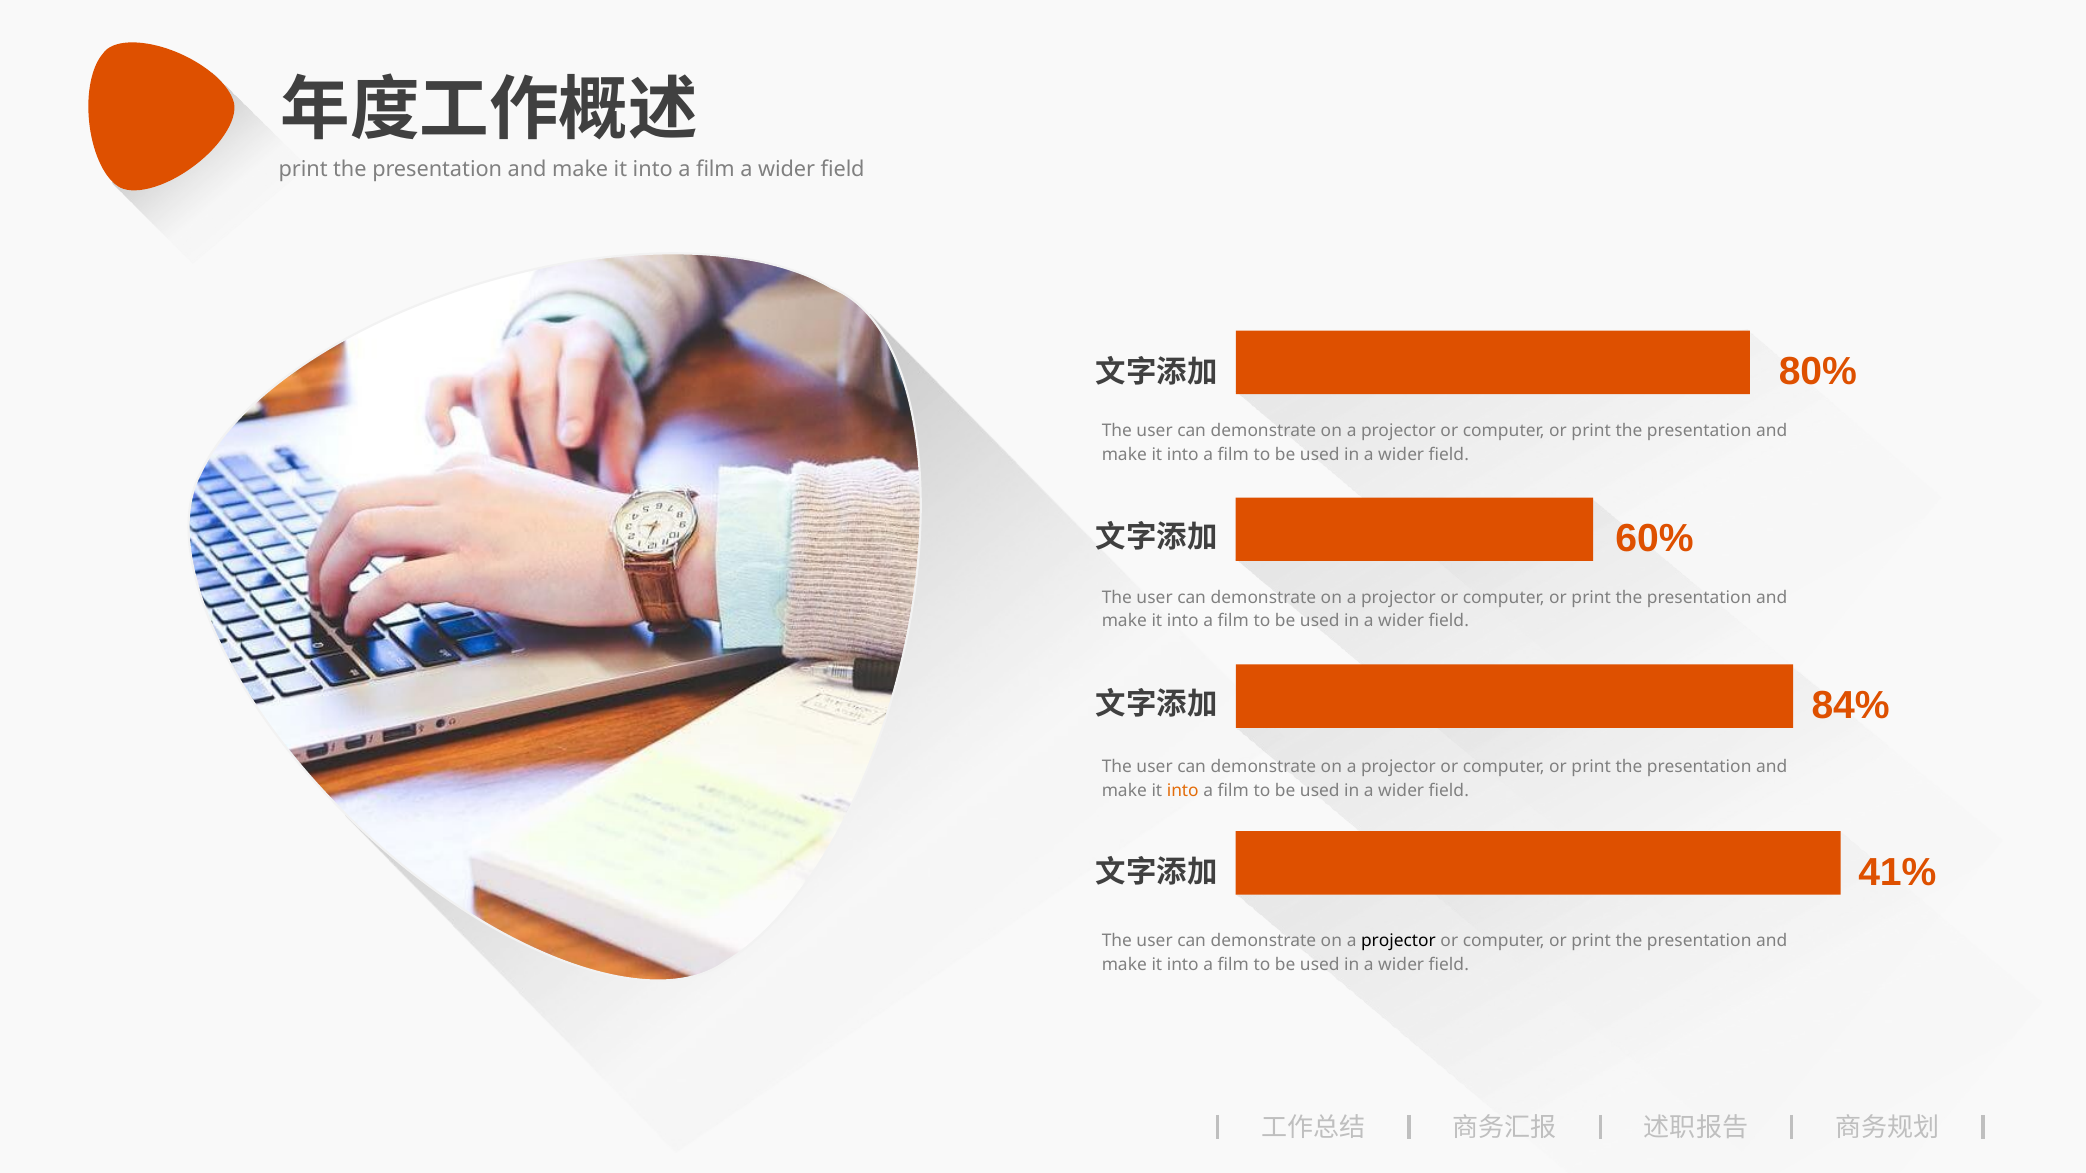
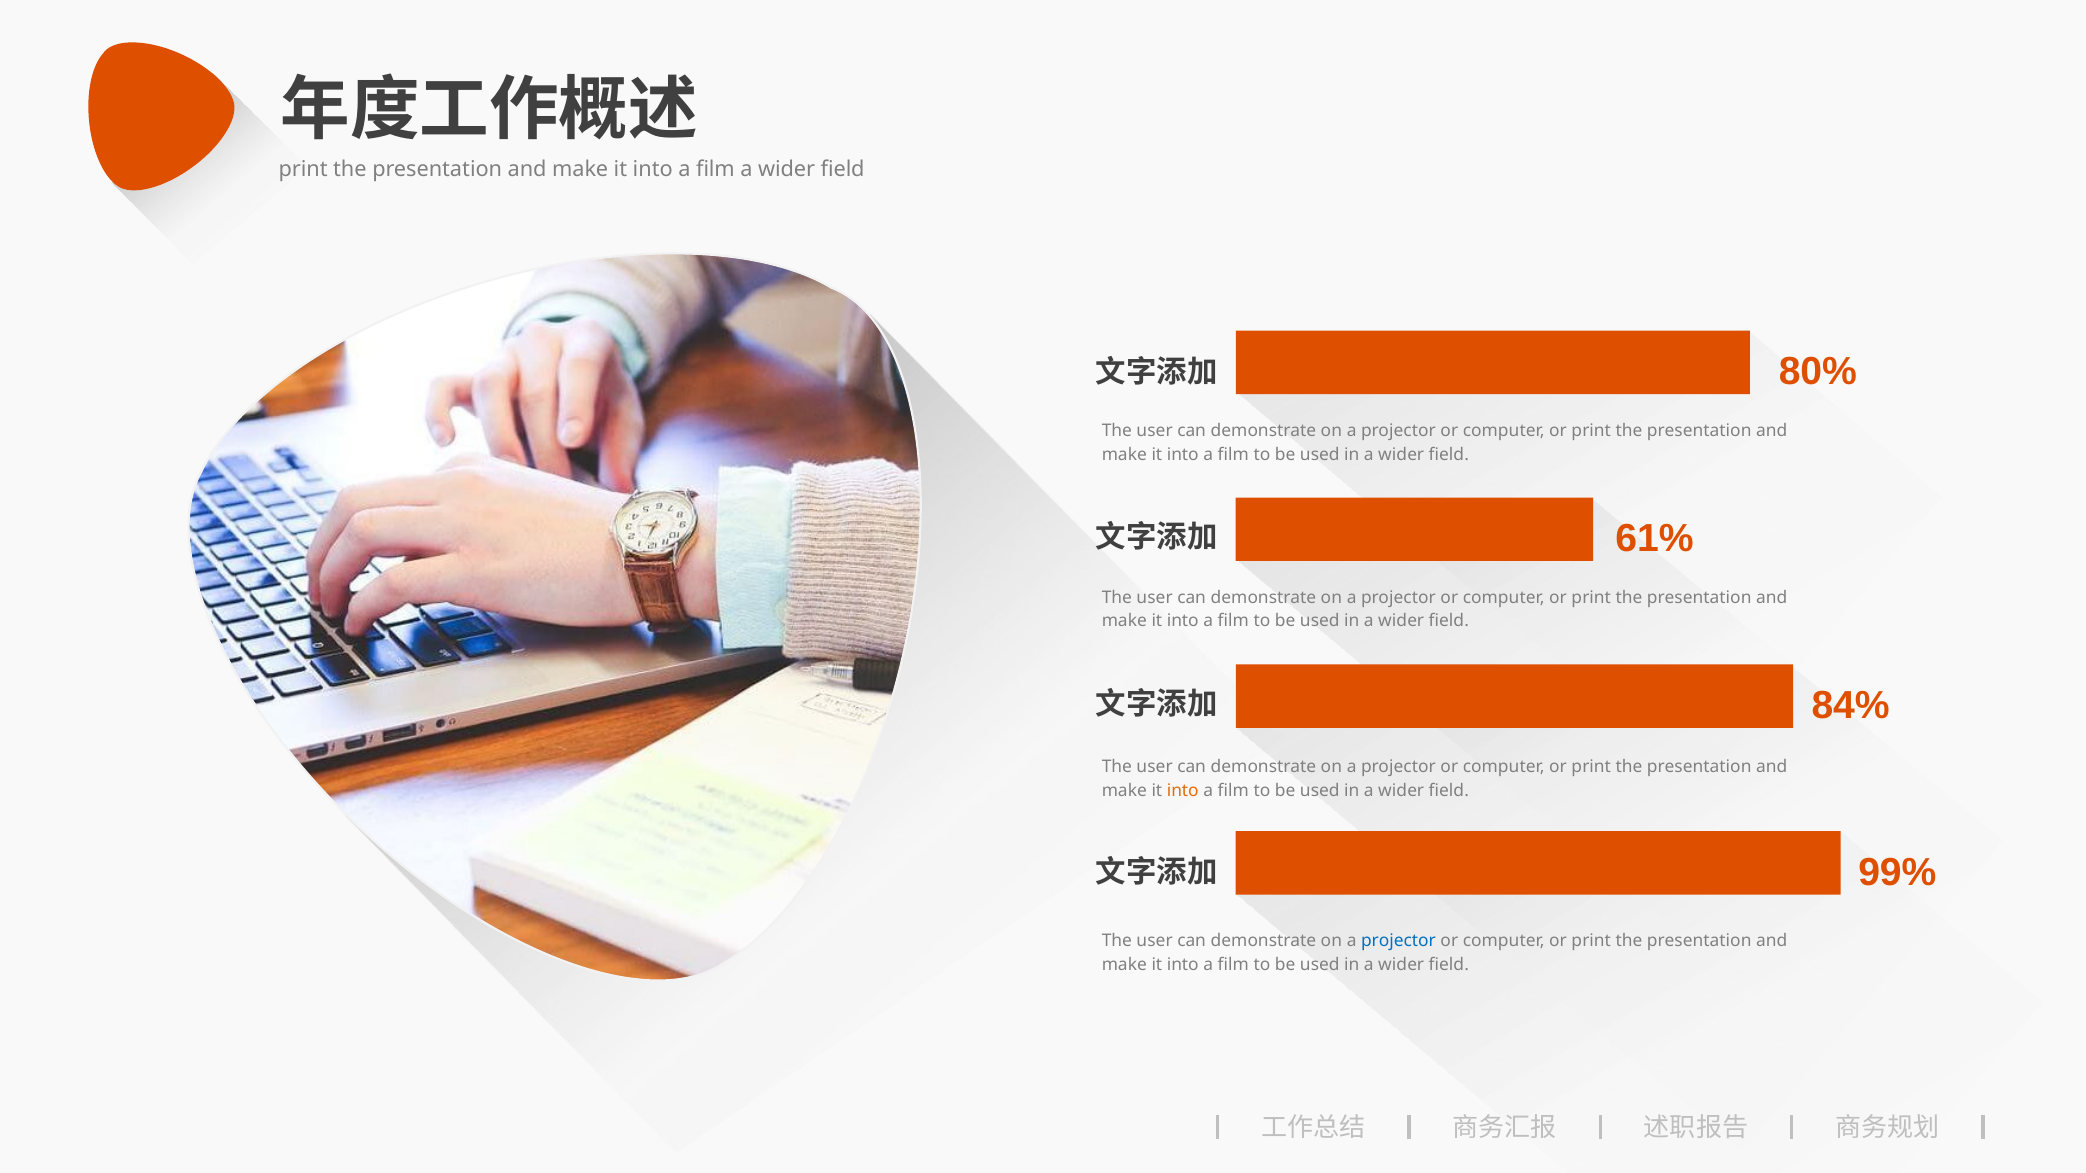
60%: 60% -> 61% (1654, 539)
41%: 41% -> 99% (1897, 873)
projector colour: black -> blue (1398, 941)
